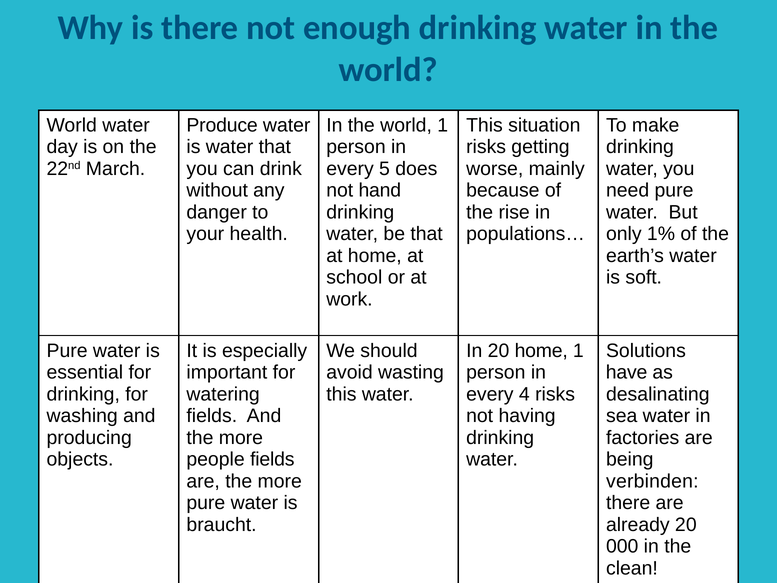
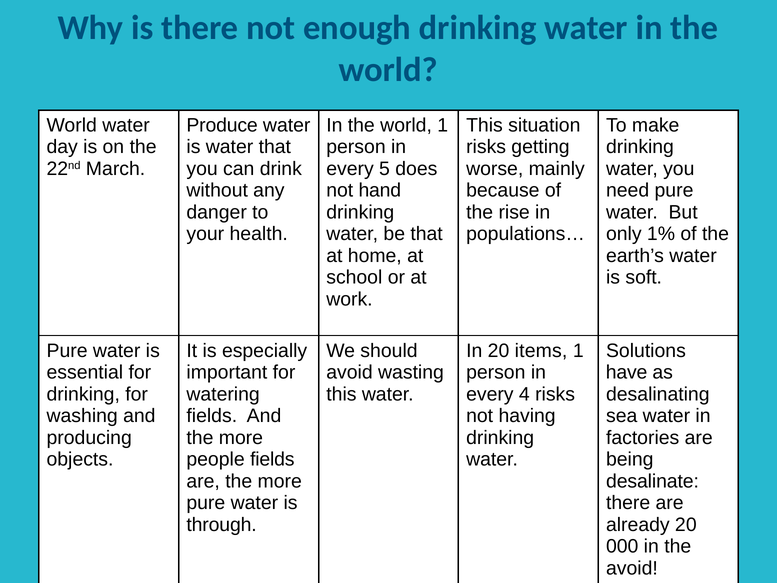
20 home: home -> items (541, 350)
verbinden: verbinden -> desalinate (652, 481)
braucht: braucht -> through (222, 524)
clean: clean -> avoid (632, 568)
